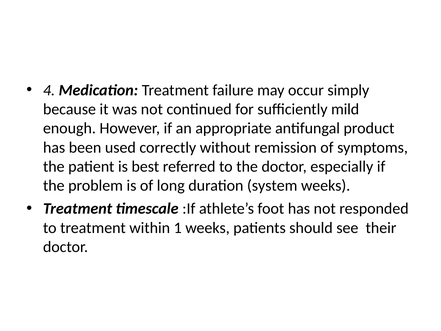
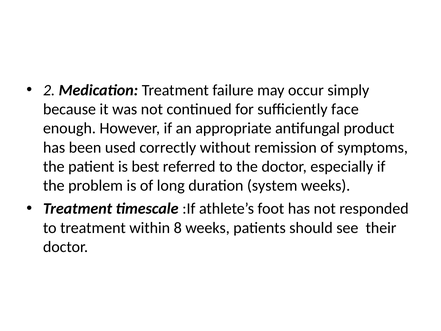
4: 4 -> 2 (49, 90)
mild: mild -> face (345, 109)
1: 1 -> 8 (178, 228)
